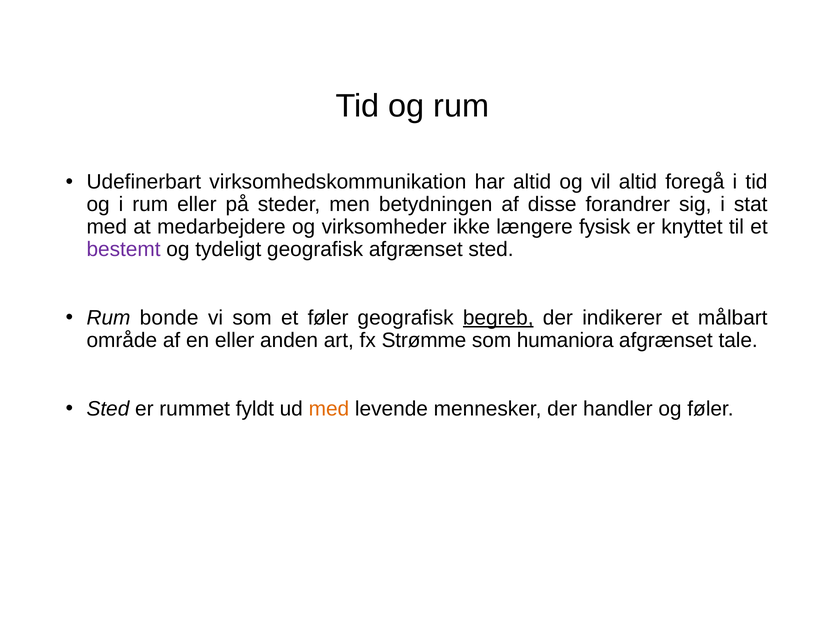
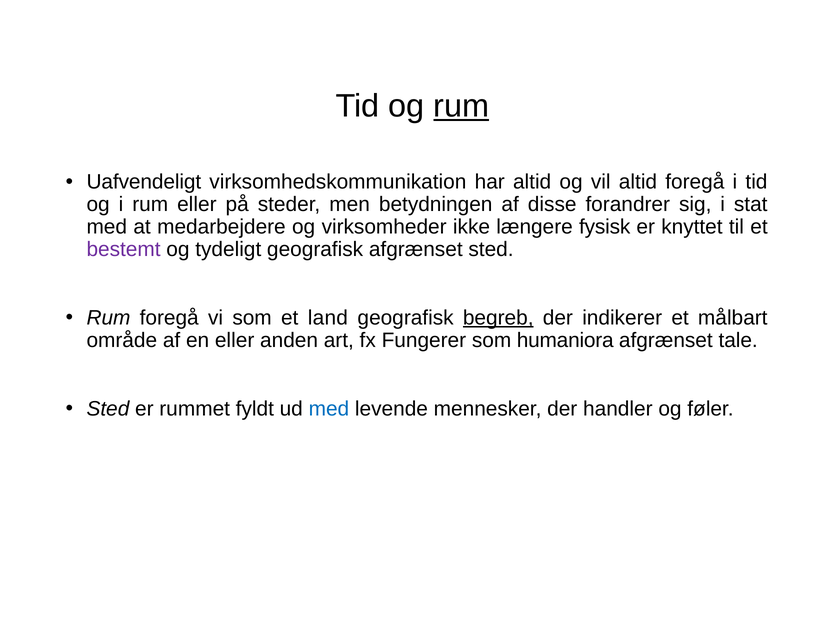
rum underline: none -> present (461, 106)
Udefinerbart: Udefinerbart -> Uafvendeligt (144, 182)
Rum bonde: bonde -> foregå (169, 318)
et føler: føler -> land (328, 318)
Strømme: Strømme -> Fungerer (424, 340)
med colour: orange -> blue (329, 408)
